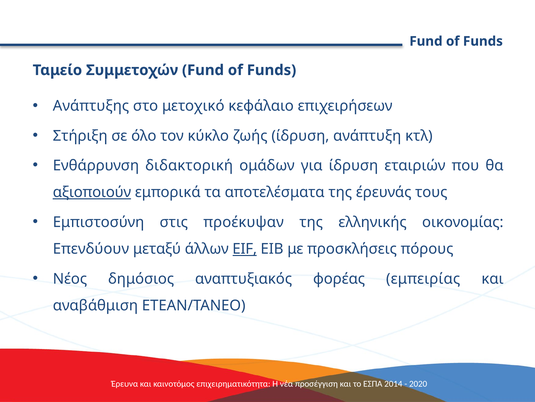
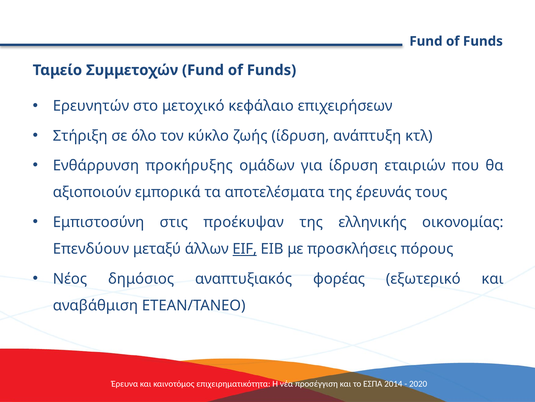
Ανάπτυξης: Ανάπτυξης -> Ερευνητών (91, 106)
διδακτορική: διδακτορική -> προκήρυξης (189, 165)
αξιοποιούν underline: present -> none (92, 192)
εμπειρίας: εμπειρίας -> εξωτερικό (423, 278)
